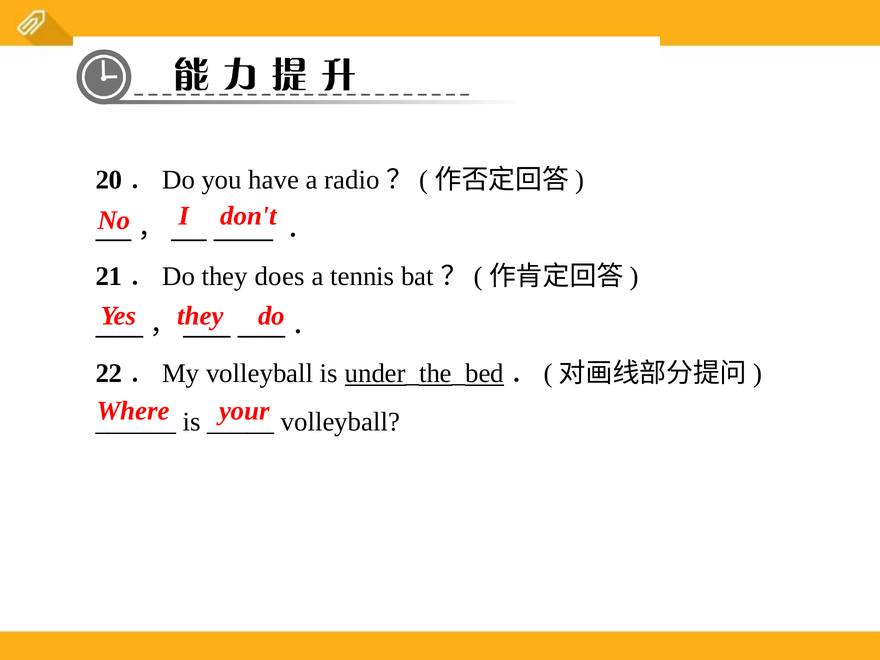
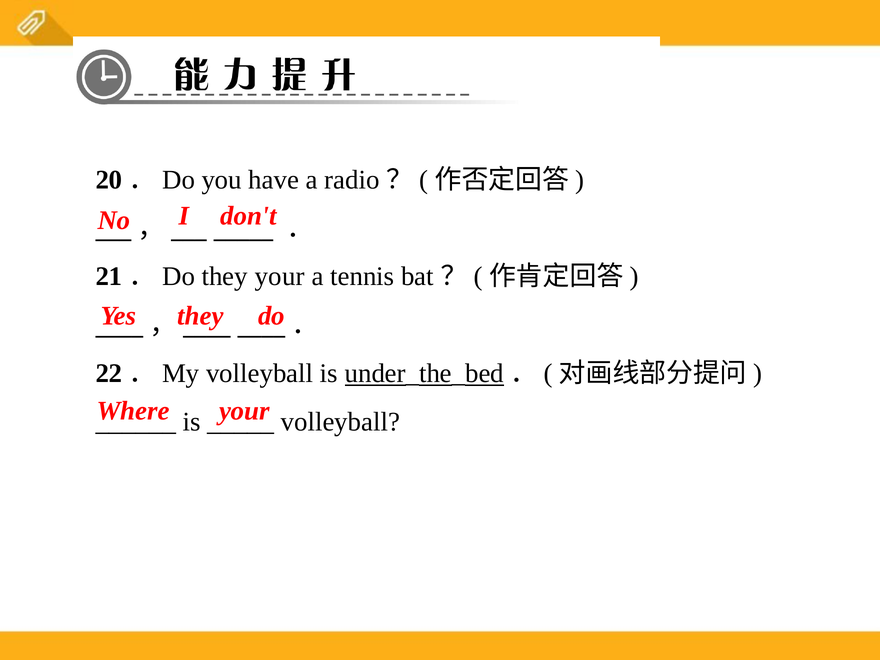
they does: does -> your (280, 277)
